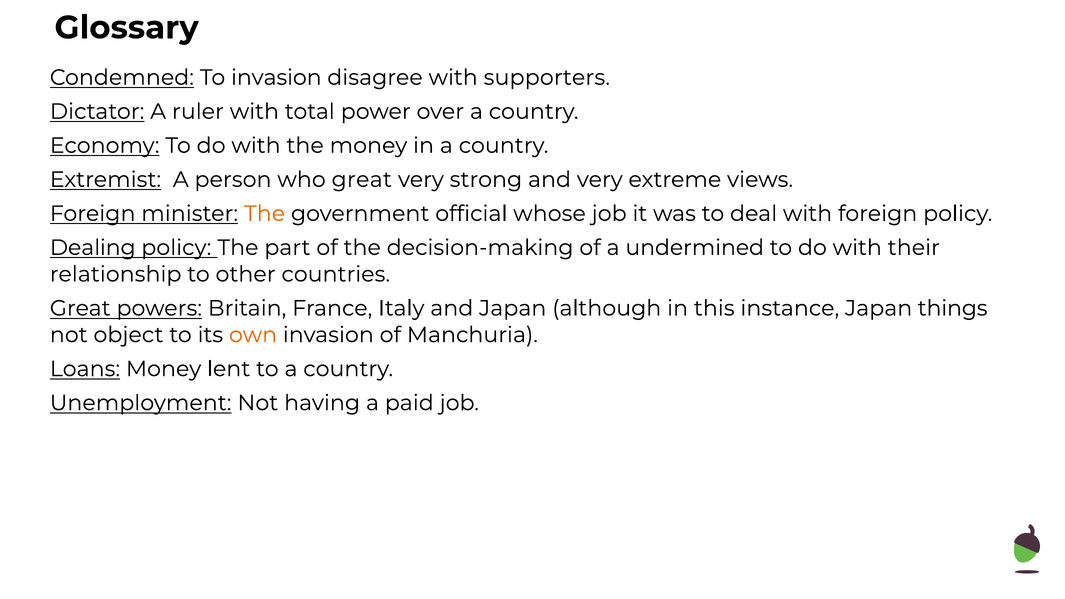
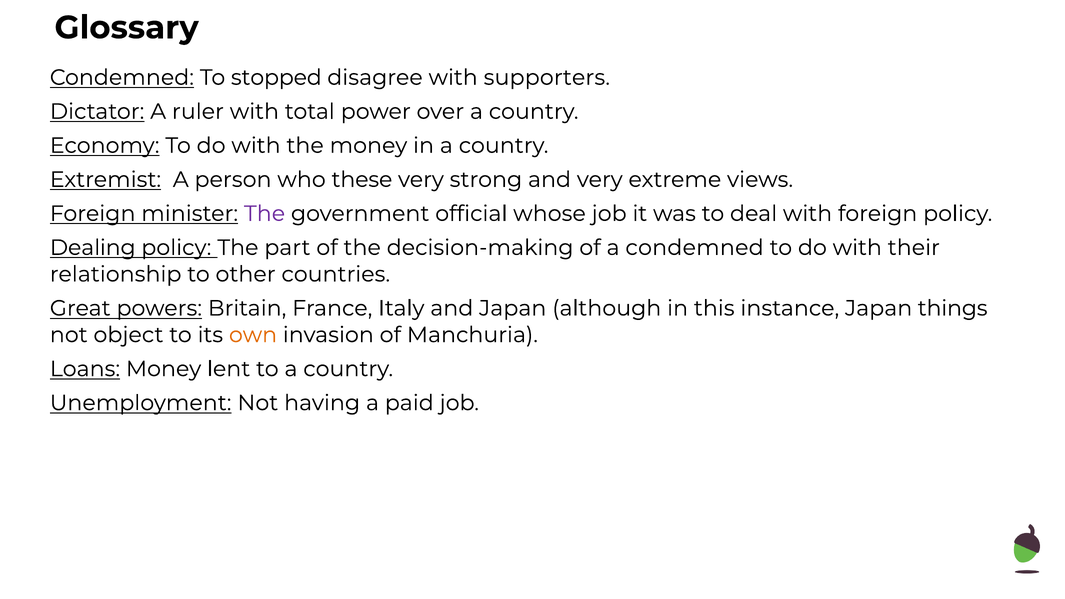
To invasion: invasion -> stopped (276, 78)
who great: great -> these (362, 180)
The colour: orange -> purple (265, 214)
a undermined: undermined -> condemned (695, 248)
